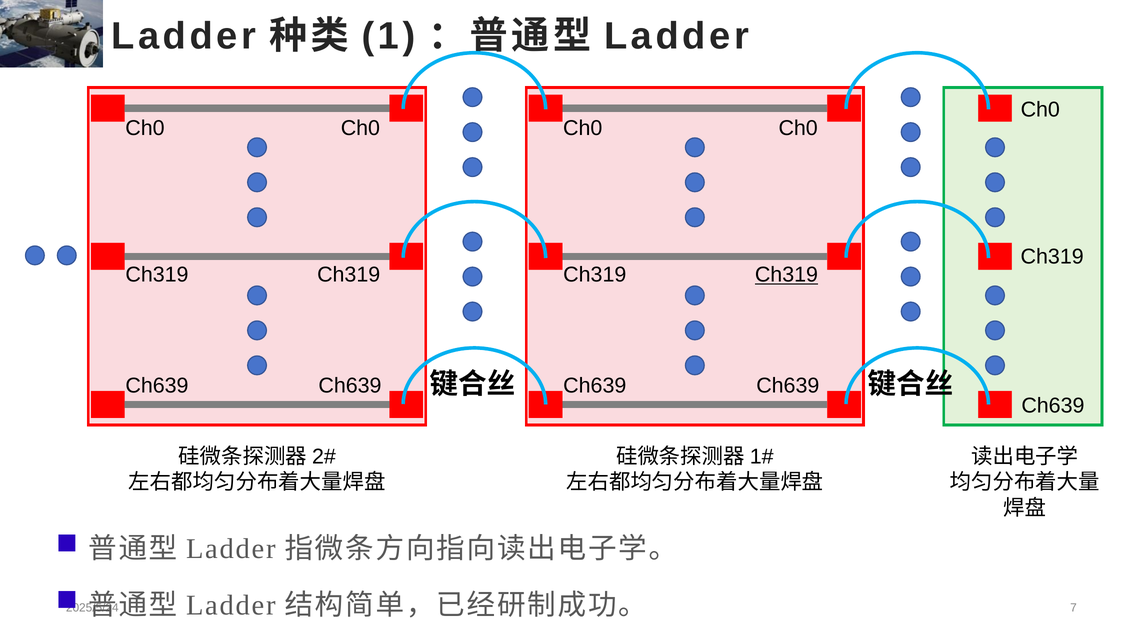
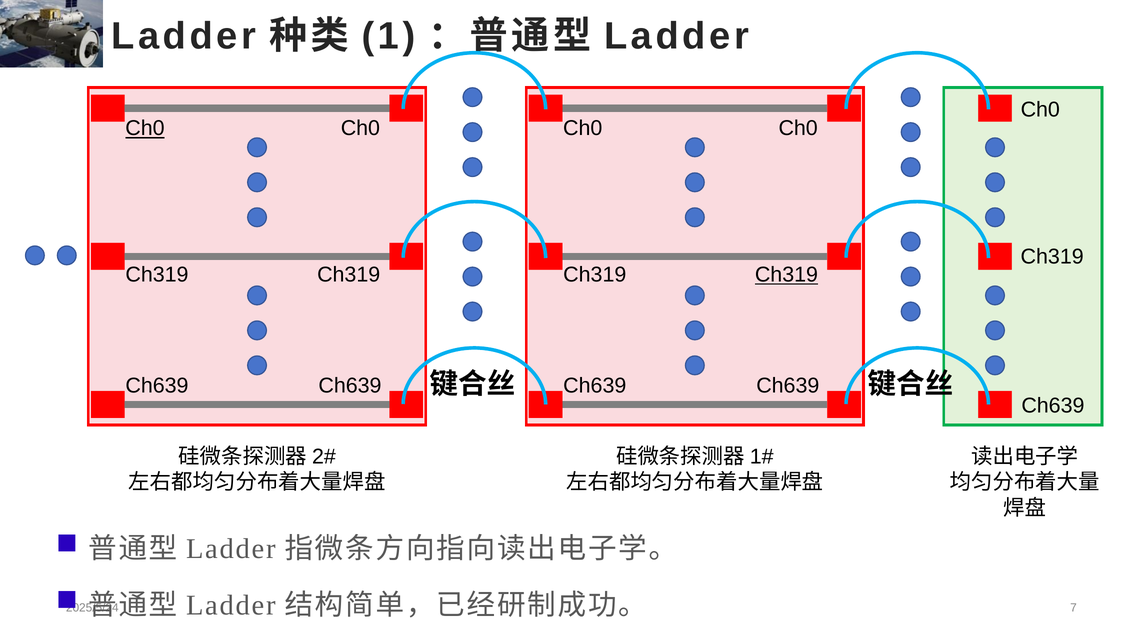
Ch0 underline: none -> present (145, 128)
